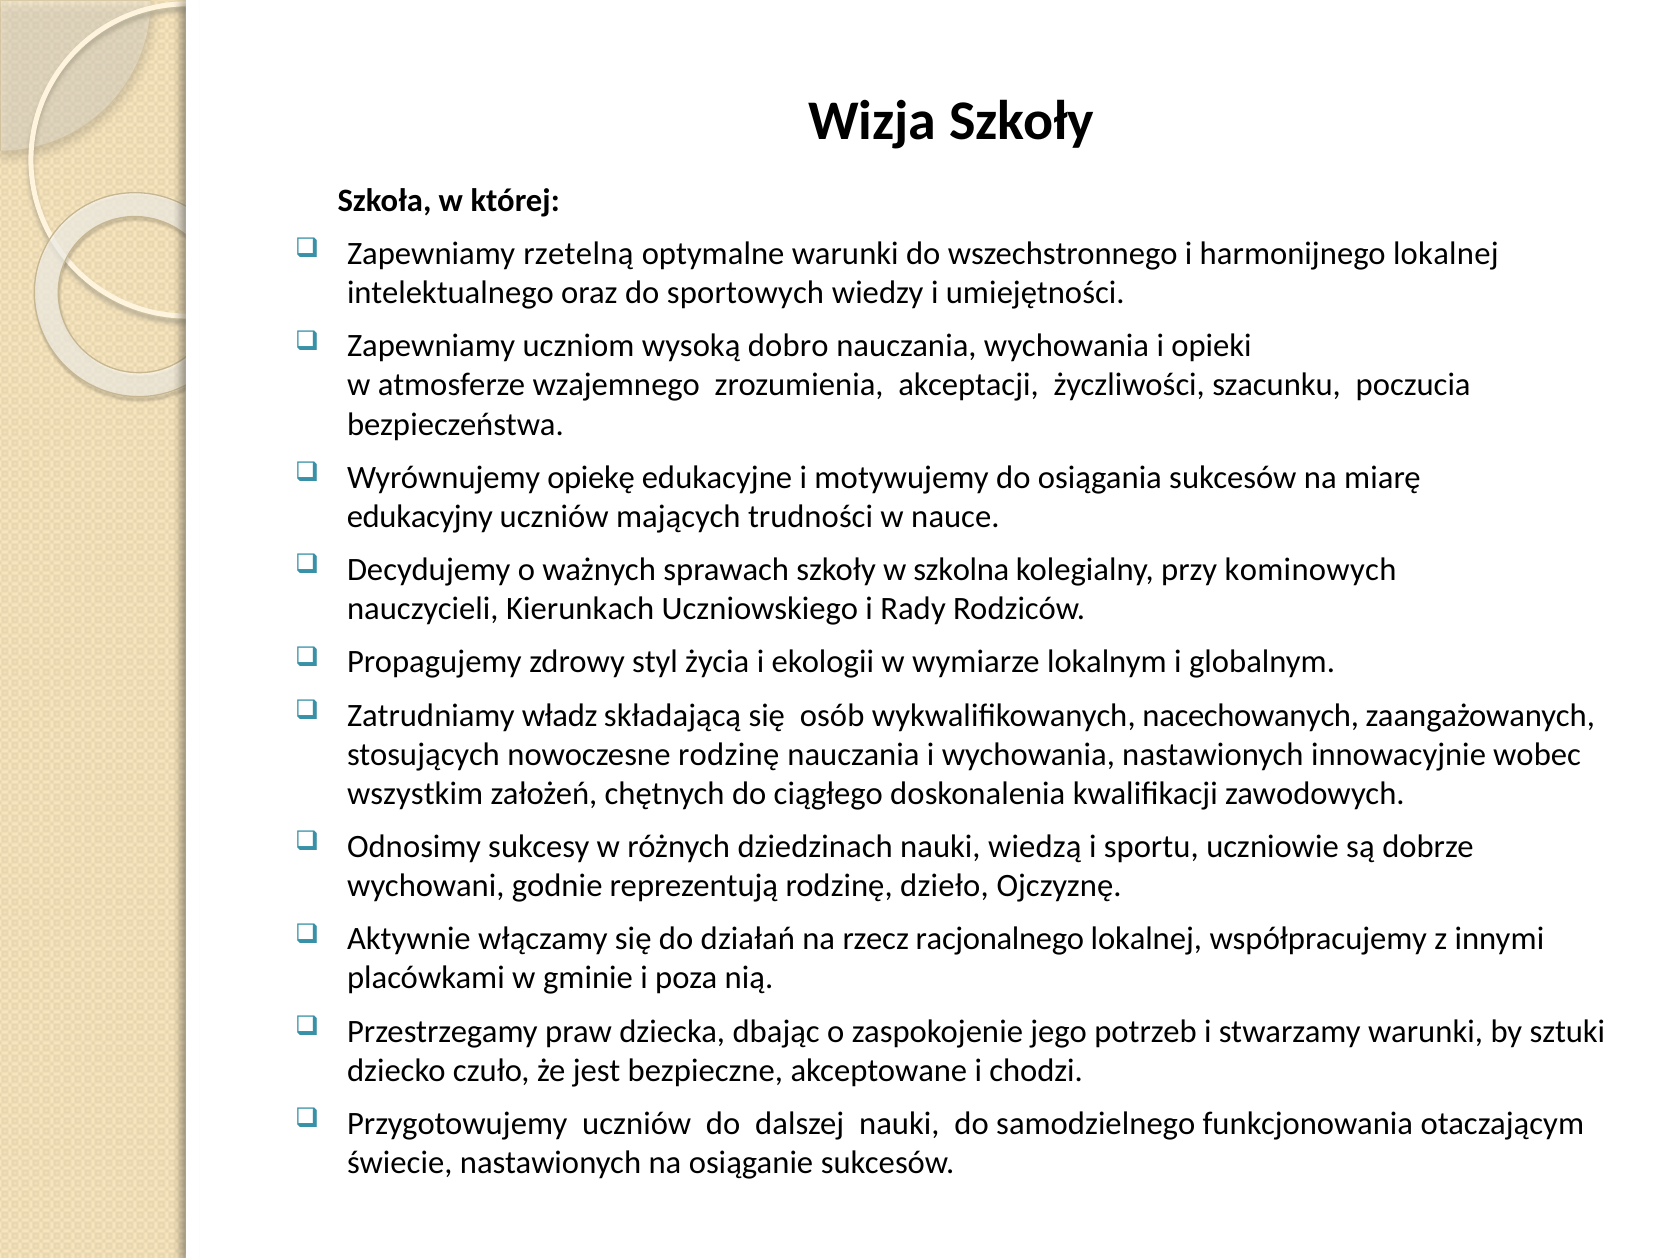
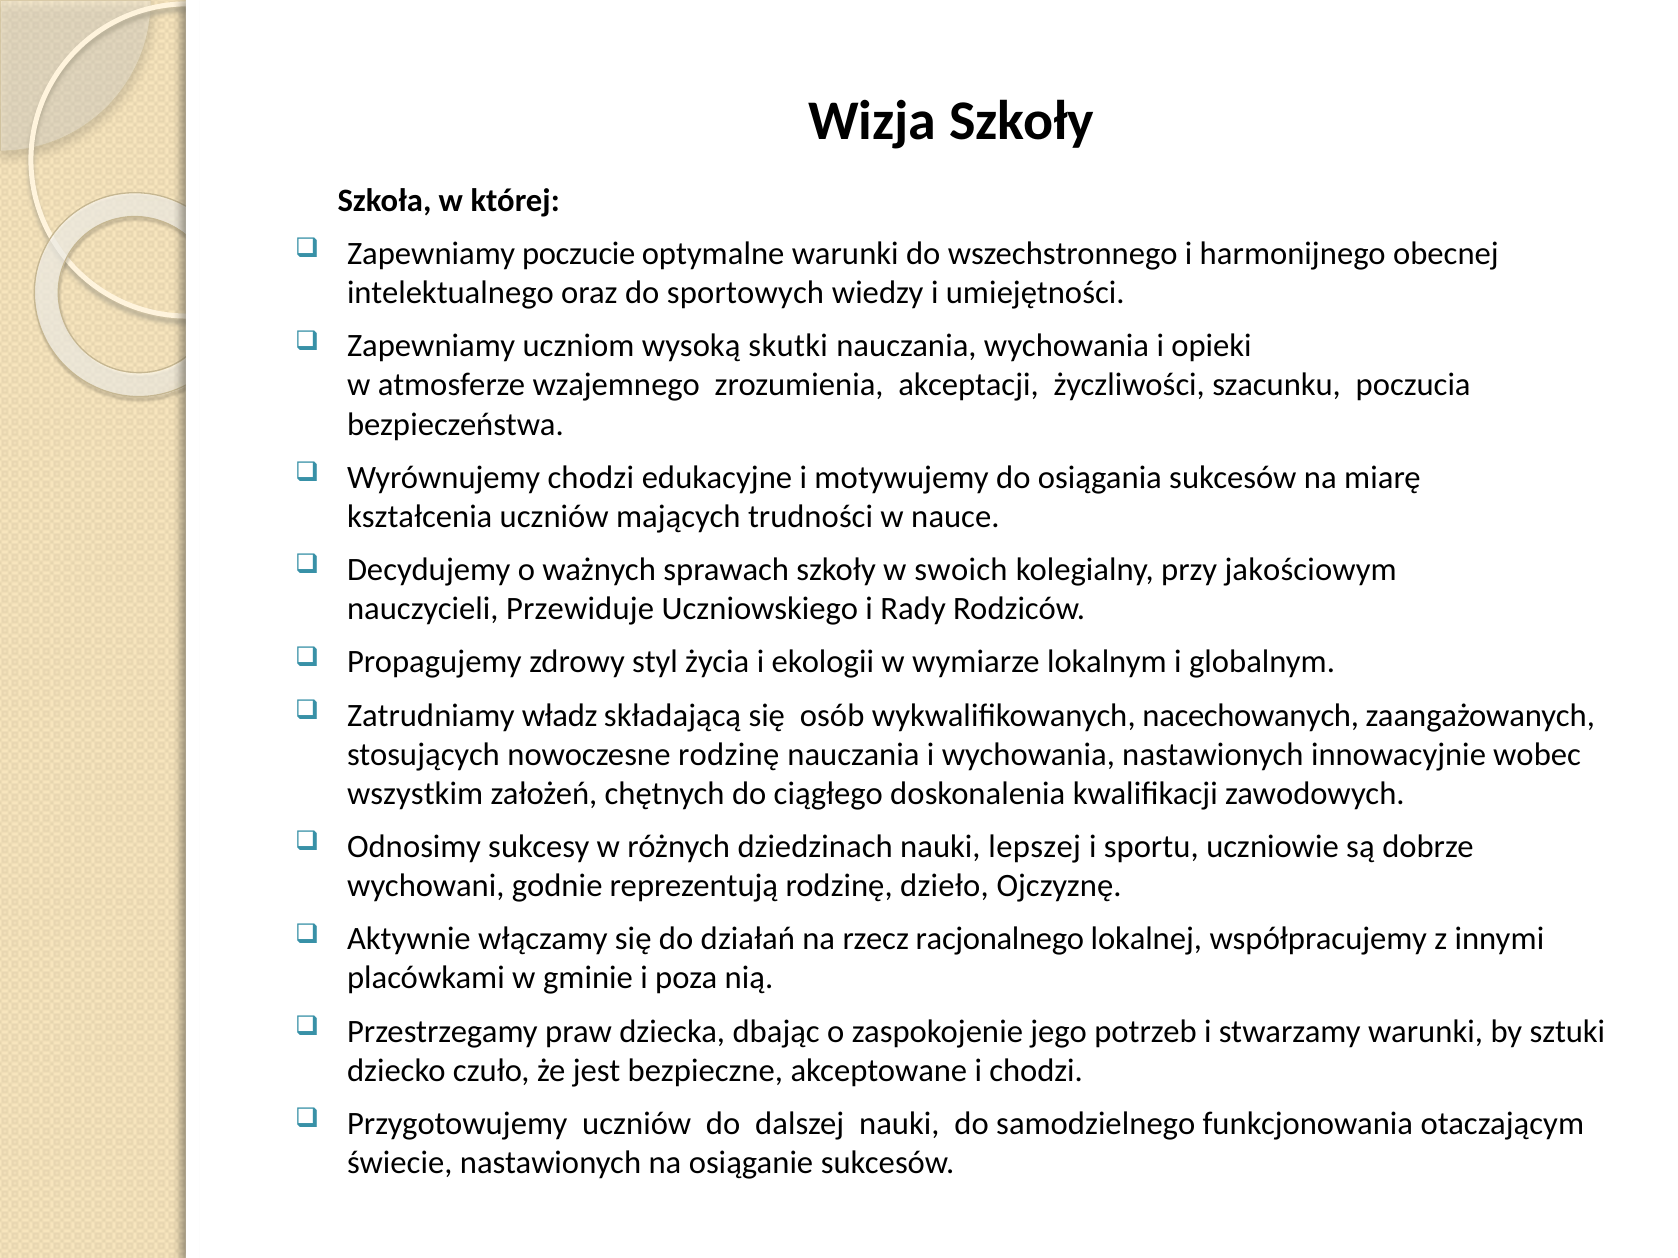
rzetelną: rzetelną -> poczucie (579, 254)
harmonijnego lokalnej: lokalnej -> obecnej (1446, 254)
dobro: dobro -> skutki (788, 346)
Wyrównujemy opiekę: opiekę -> chodzi (591, 478)
edukacyjny: edukacyjny -> kształcenia (420, 517)
szkolna: szkolna -> swoich (961, 570)
kominowych: kominowych -> jakościowym (1311, 570)
Kierunkach: Kierunkach -> Przewiduje (580, 609)
wiedzą: wiedzą -> lepszej (1035, 847)
